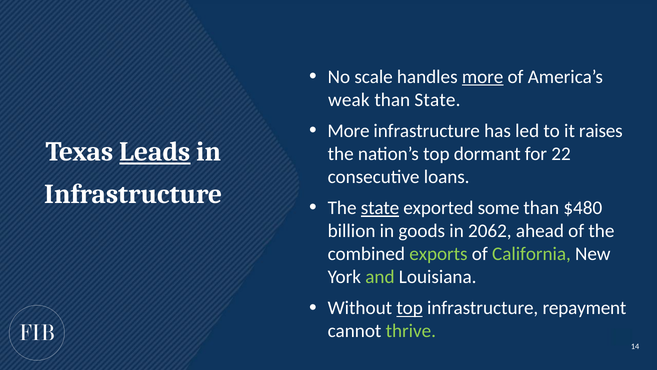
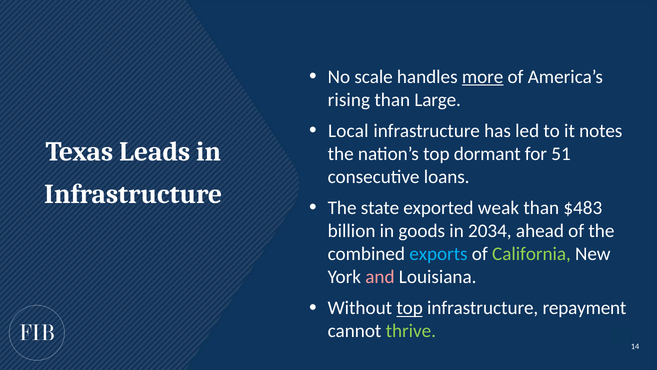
weak: weak -> rising (349, 100)
than State: State -> Large (438, 100)
More: More -> Local (348, 131)
raises: raises -> notes (601, 131)
Leads underline: present -> none (155, 151)
22: 22 -> 51 (561, 154)
state underline: present -> none (380, 208)
some: some -> weak (498, 208)
$480: $480 -> $483 (583, 208)
2062: 2062 -> 2034 (490, 231)
exports colour: light green -> light blue (438, 254)
and colour: light green -> pink (380, 277)
